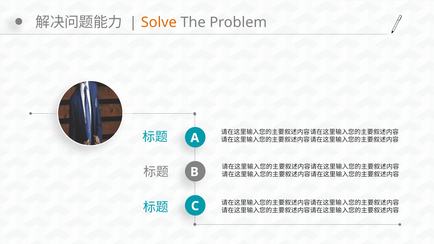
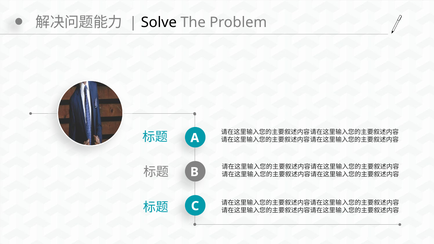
Solve colour: orange -> black (159, 22)
